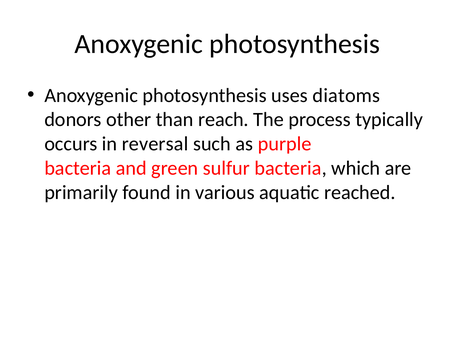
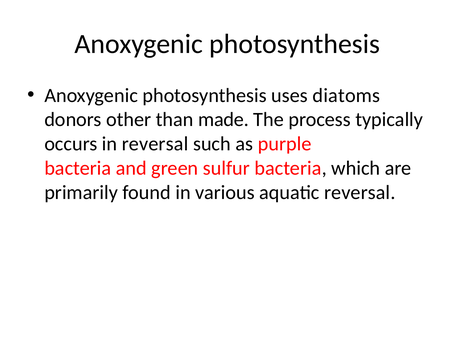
reach: reach -> made (224, 120)
aquatic reached: reached -> reversal (360, 193)
